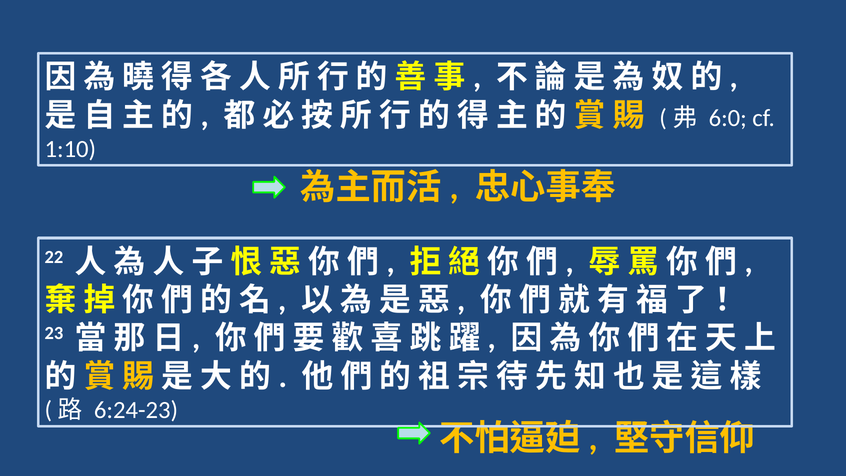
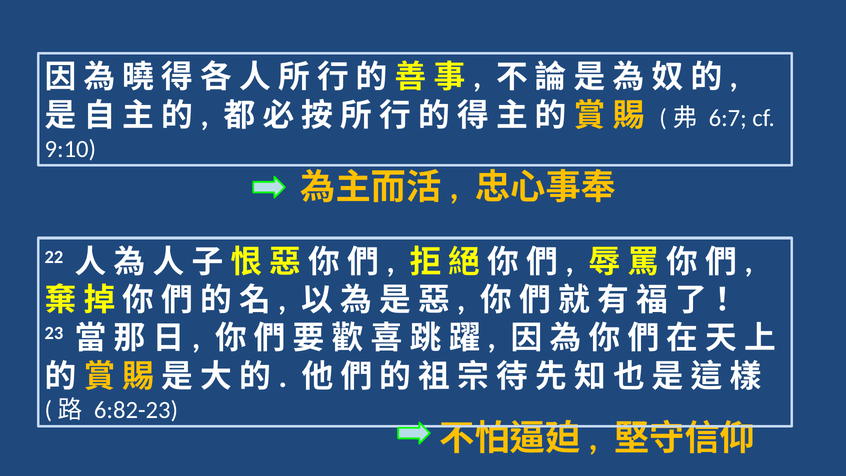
6:0: 6:0 -> 6:7 (728, 118)
1:10: 1:10 -> 9:10 (70, 149)
6:24-23: 6:24-23 -> 6:82-23 (136, 410)
